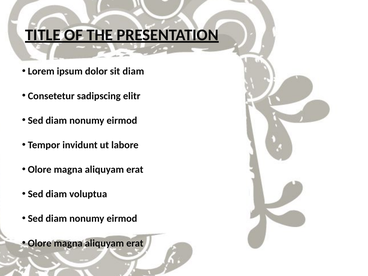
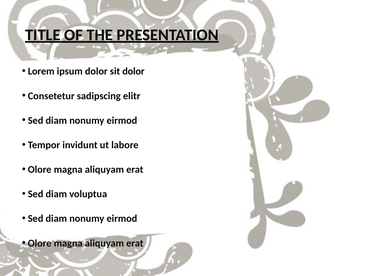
sit diam: diam -> dolor (133, 71)
